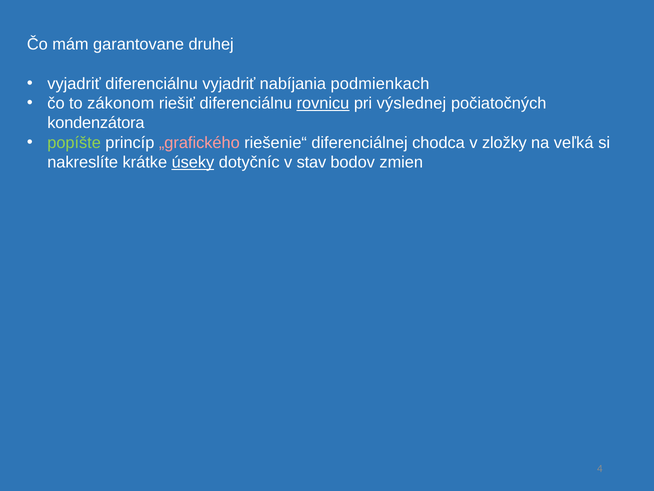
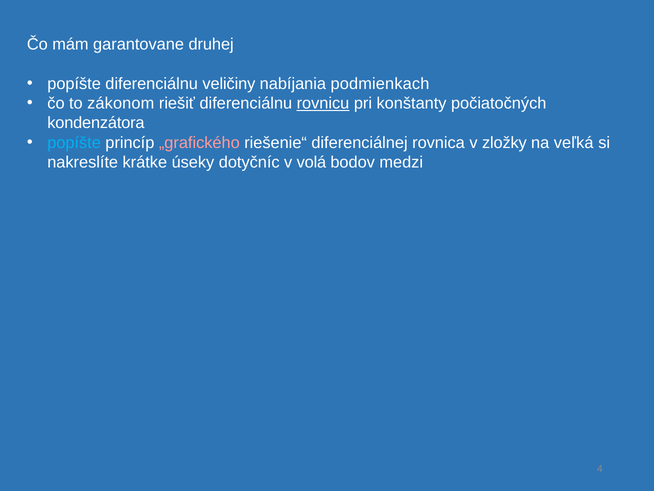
vyjadriť: vyjadriť -> popíšte (74, 84)
diferenciálnu vyjadriť: vyjadriť -> veličiny (229, 84)
výslednej: výslednej -> konštanty (412, 103)
popíšte colour: light green -> light blue (74, 143)
chodca: chodca -> rovnica (439, 143)
úseky underline: present -> none (193, 162)
stav: stav -> volá (311, 162)
zmien: zmien -> medzi (401, 162)
